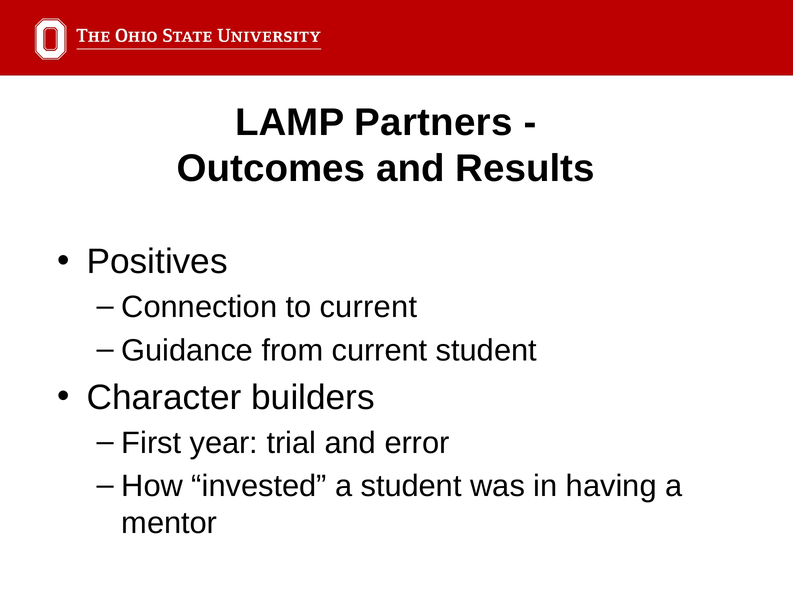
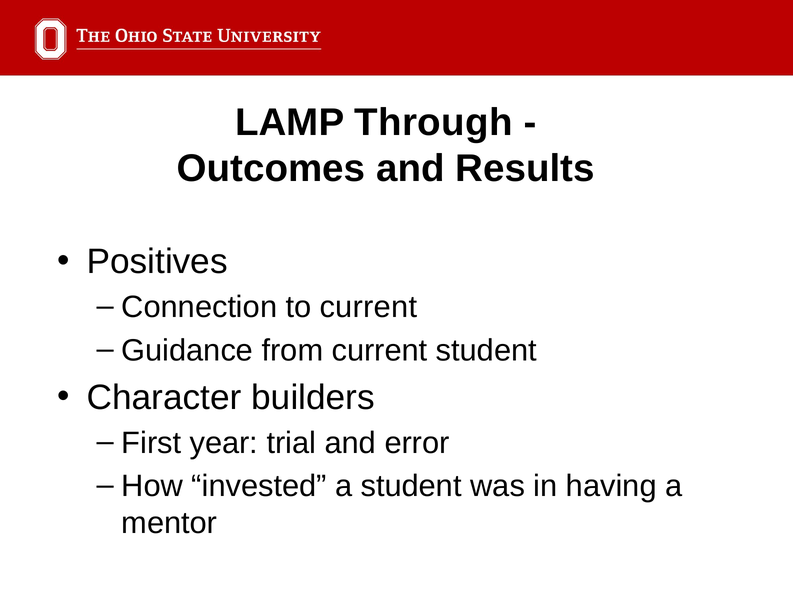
Partners: Partners -> Through (433, 122)
